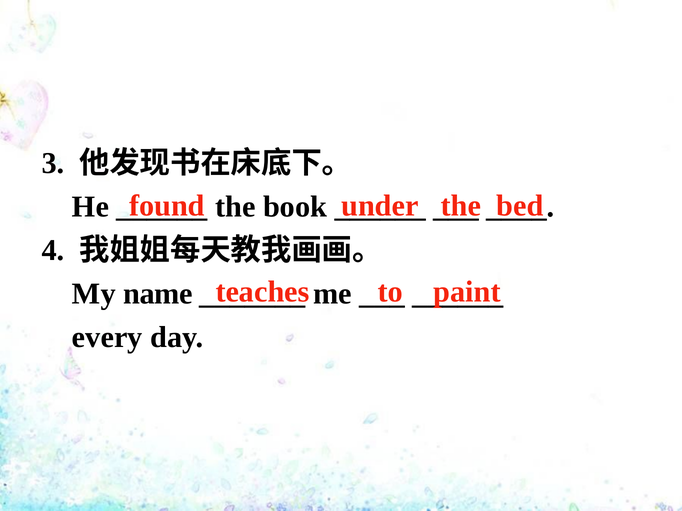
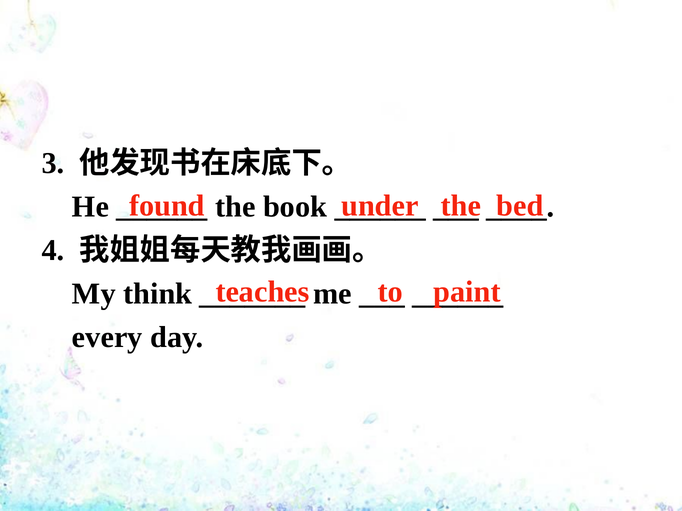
name: name -> think (158, 294)
